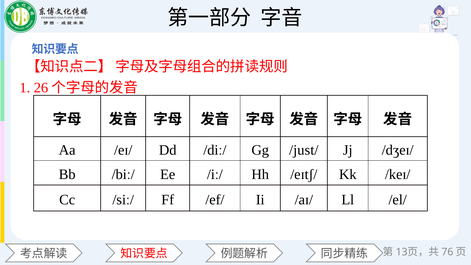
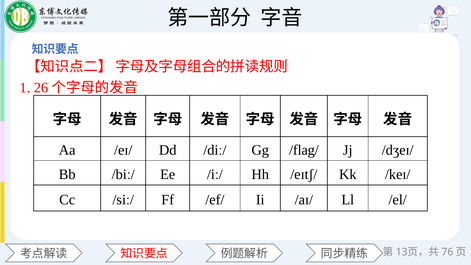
/just/: /just/ -> /flag/ (304, 150)
